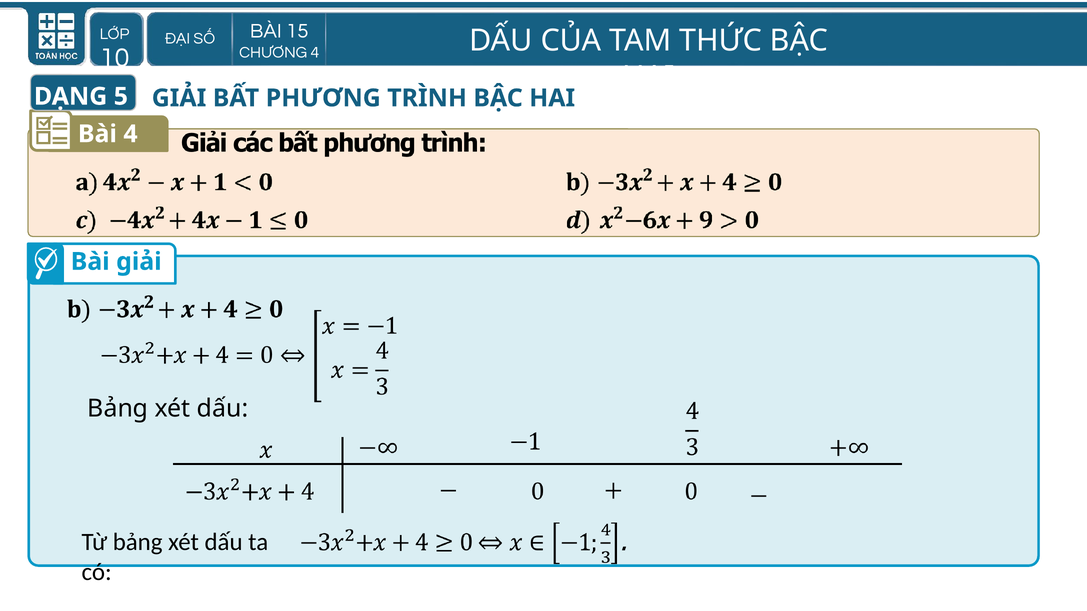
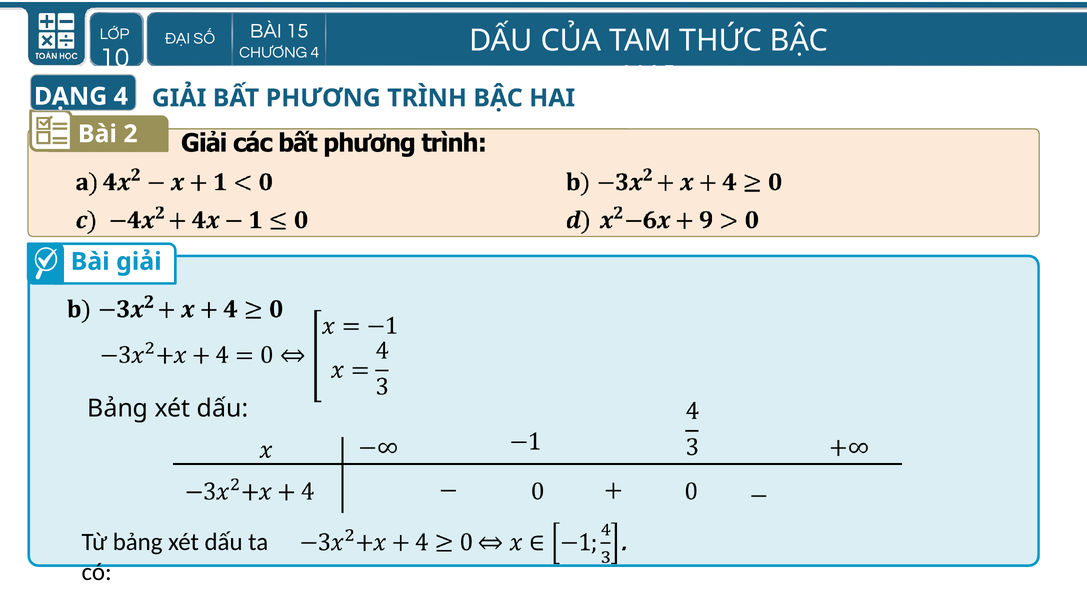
DẠNG 5: 5 -> 4 (121, 97)
Bài 4: 4 -> 2 (131, 134)
